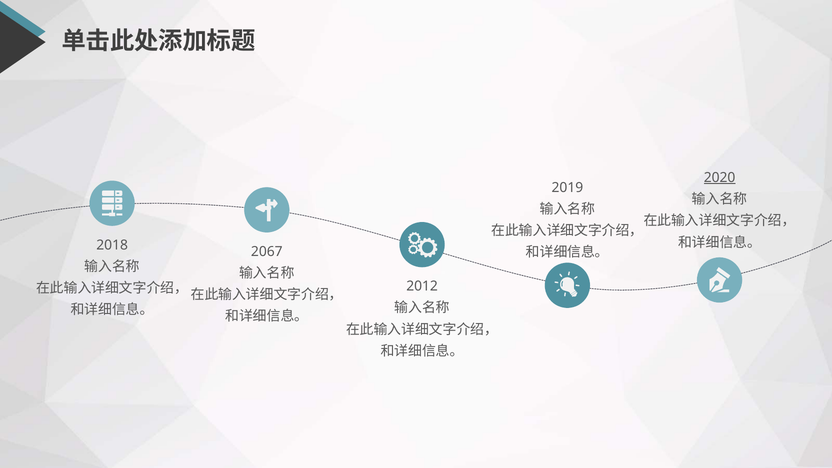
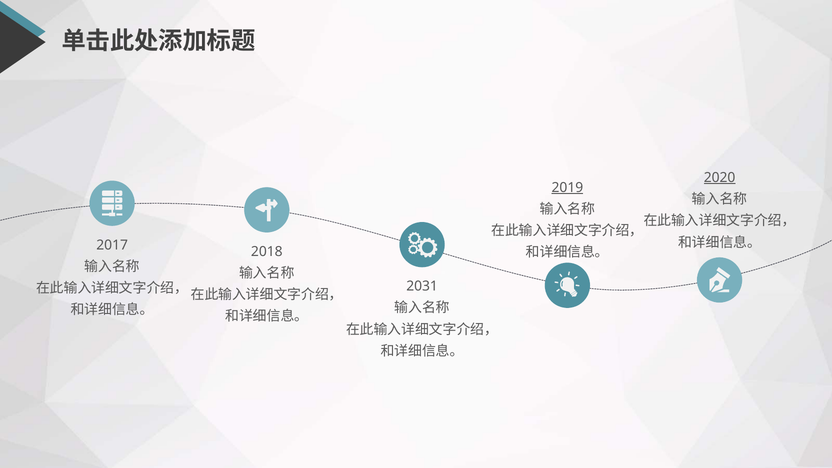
2019 underline: none -> present (567, 187)
2018: 2018 -> 2017 (112, 245)
2067: 2067 -> 2018 (267, 251)
2012: 2012 -> 2031 (422, 286)
